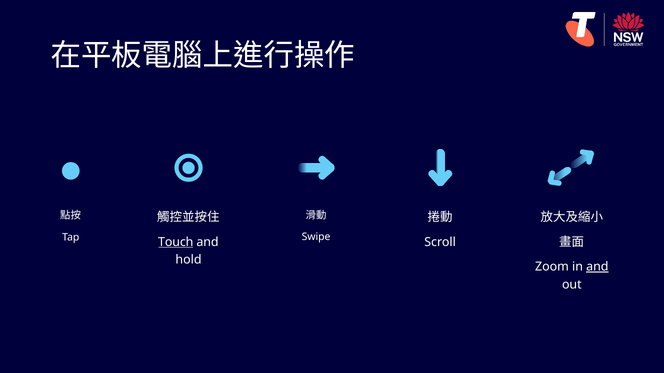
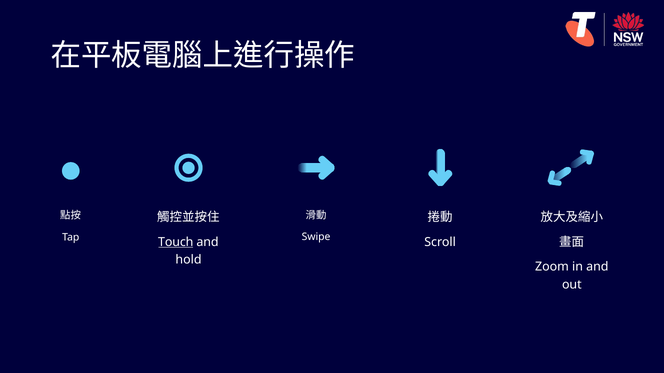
and underline: present -> none (597, 267)
